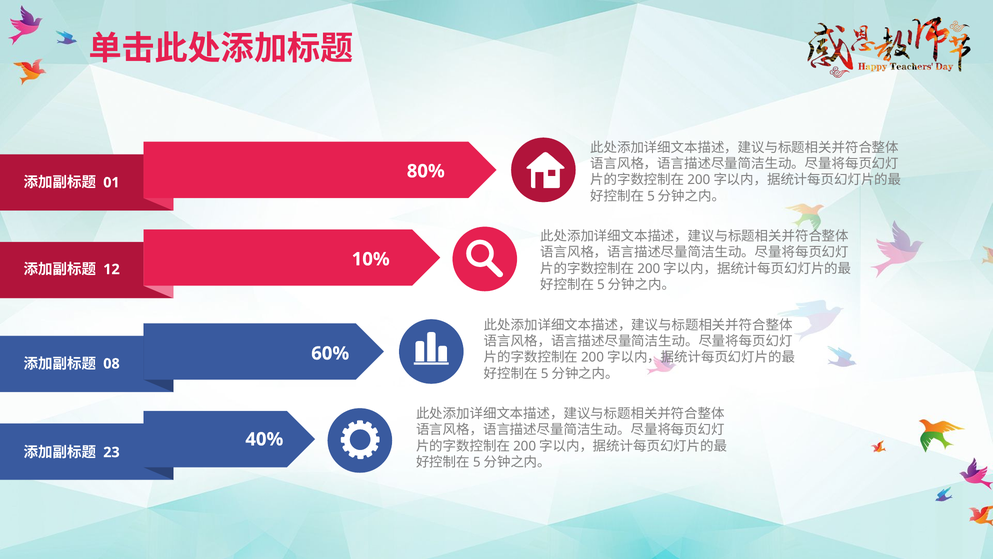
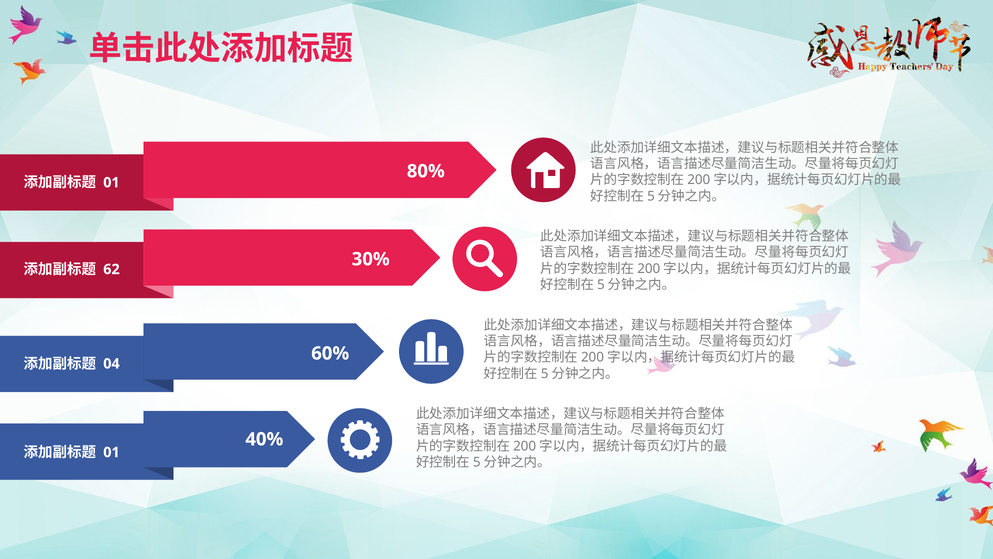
10%: 10% -> 30% (371, 259)
12: 12 -> 62 (111, 269)
08: 08 -> 04 (111, 363)
23: 23 -> 01 (111, 452)
